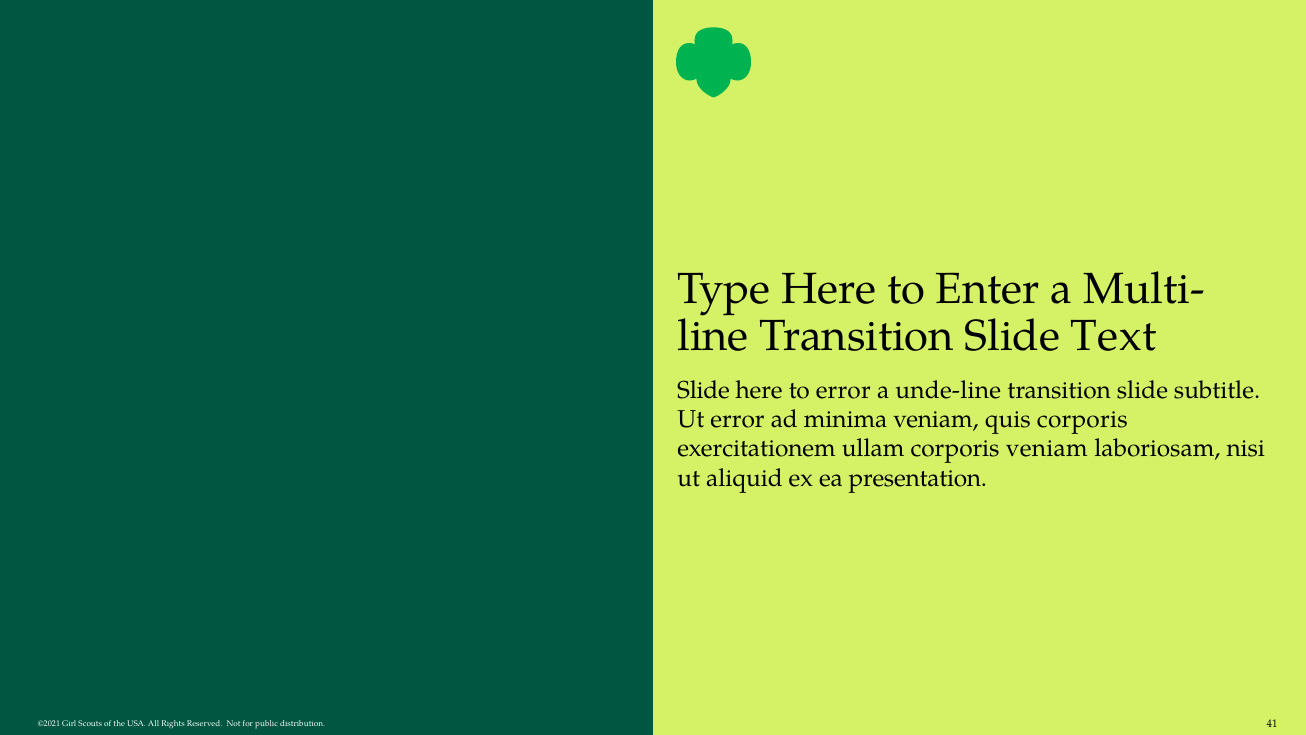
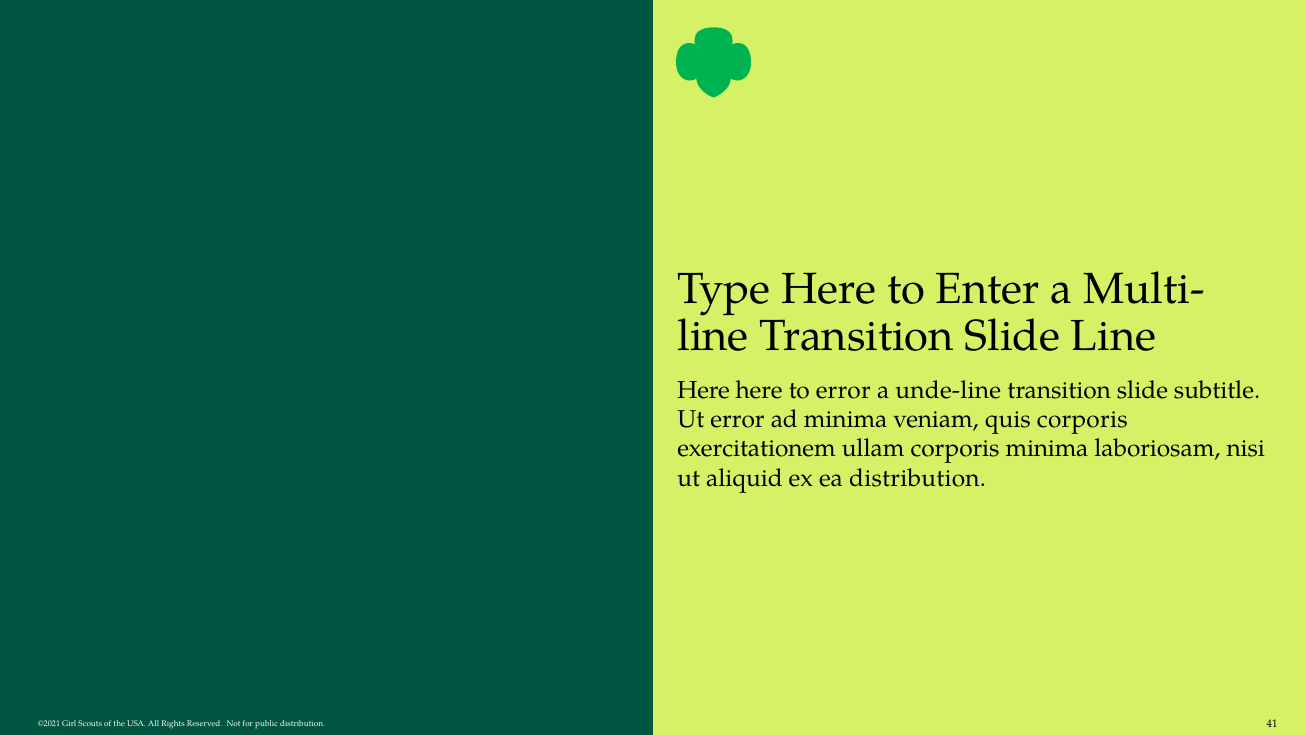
Slide Text: Text -> Line (1114, 336)
Slide: Slide -> Here (704, 390)
corporis veniam: veniam -> minima (1047, 449)
ea presentation: presentation -> distribution (918, 478)
